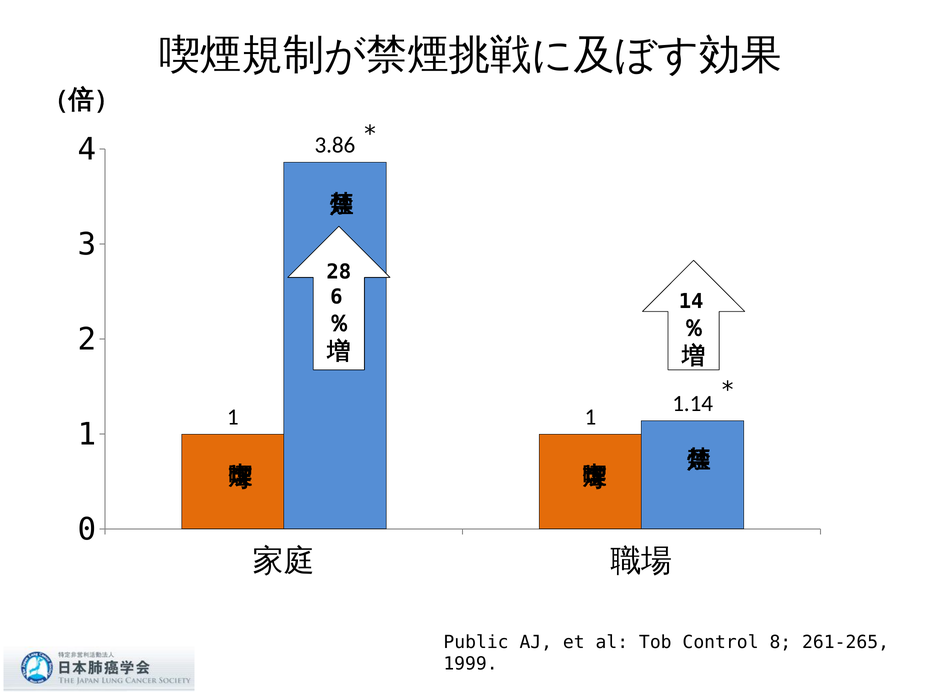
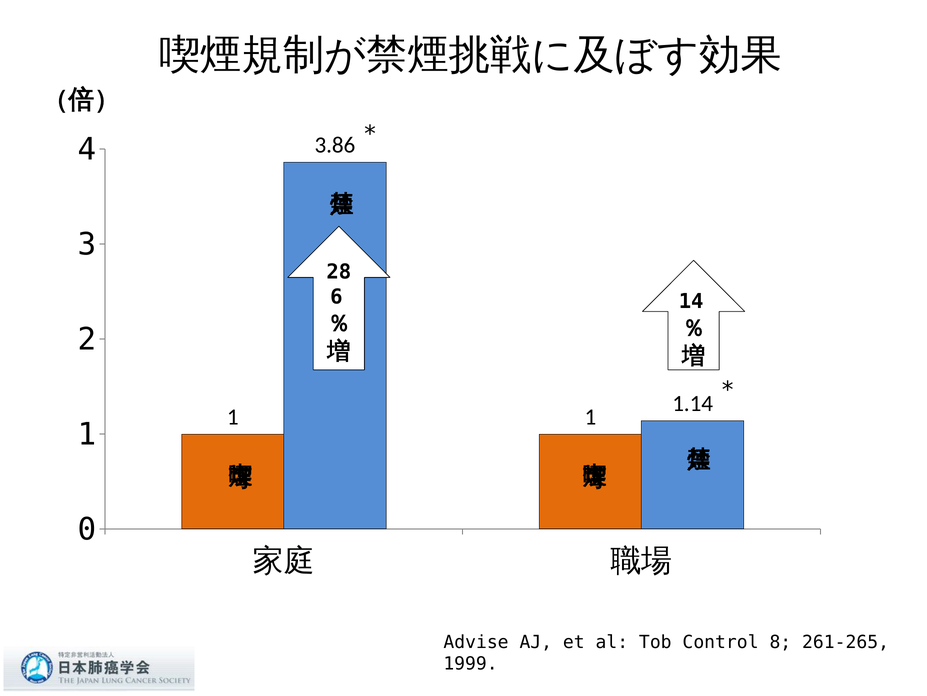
Public: Public -> Advise (476, 642)
